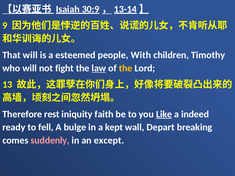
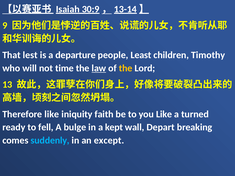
That will: will -> lest (30, 55)
esteemed: esteemed -> departure (76, 55)
With: With -> Least (141, 55)
fight: fight -> time (64, 68)
Therefore rest: rest -> like (52, 114)
Like underline: present -> none (164, 114)
indeed: indeed -> turned (195, 114)
suddenly colour: pink -> light blue (50, 141)
